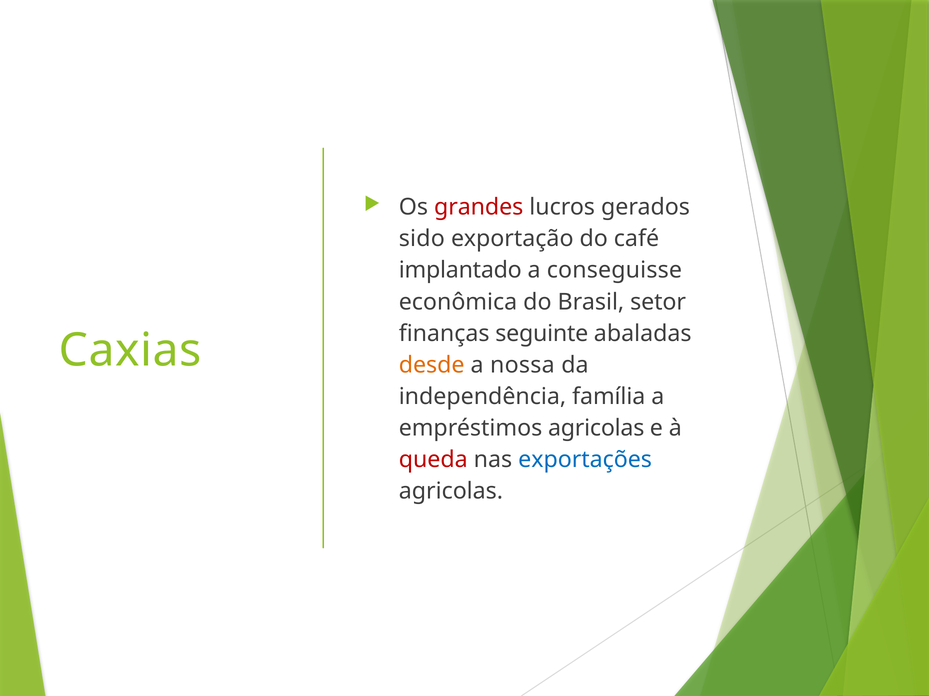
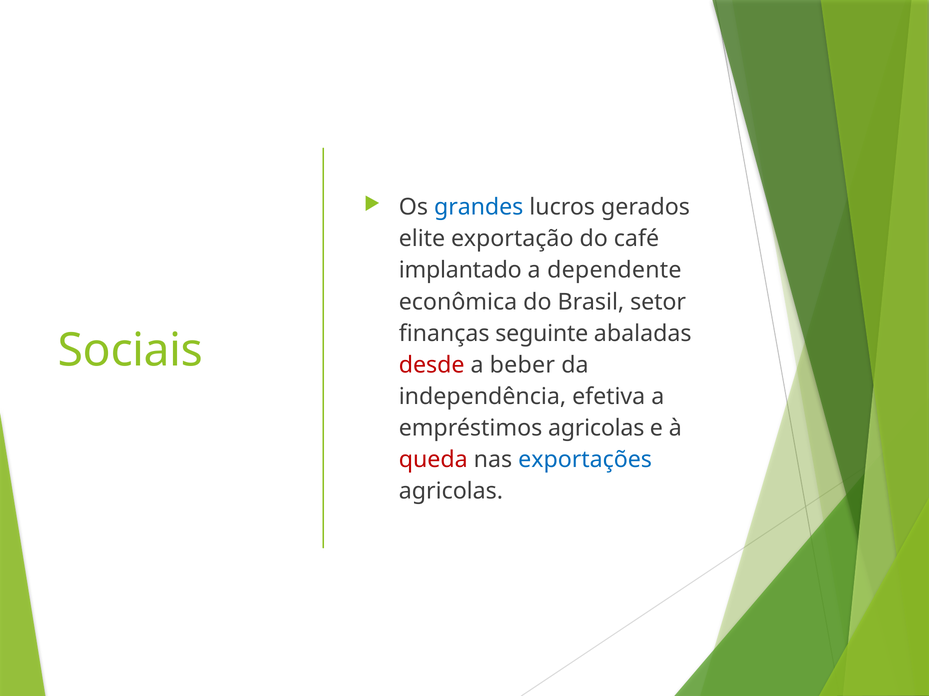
grandes colour: red -> blue (479, 207)
sido: sido -> elite (422, 239)
conseguisse: conseguisse -> dependente (614, 271)
Caxias: Caxias -> Sociais (131, 351)
desde colour: orange -> red (432, 365)
nossa: nossa -> beber (522, 365)
família: família -> efetiva (609, 397)
